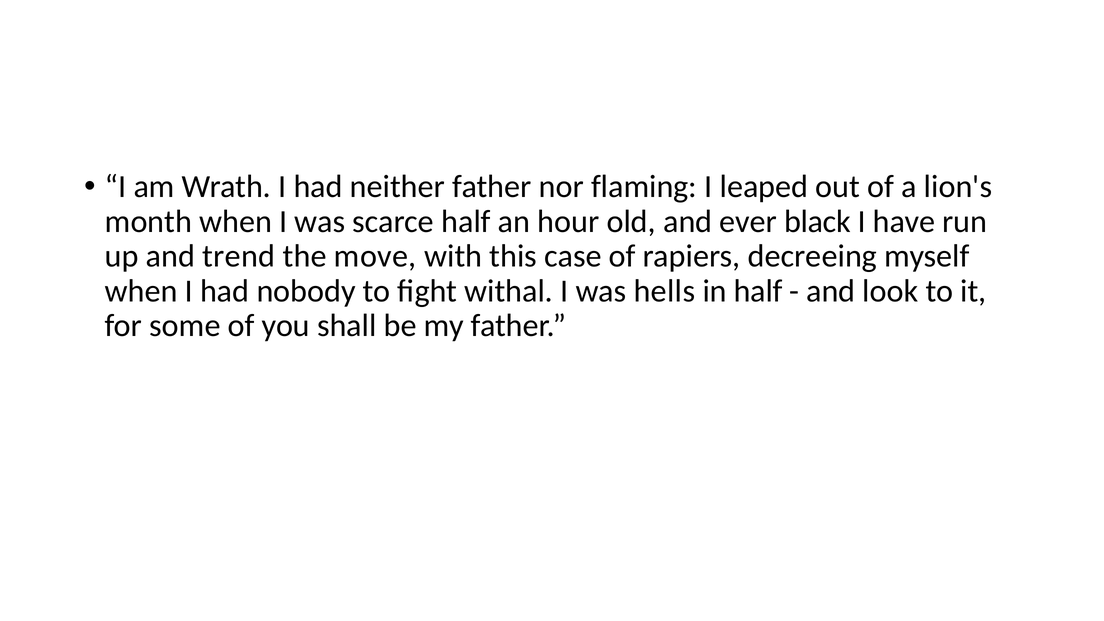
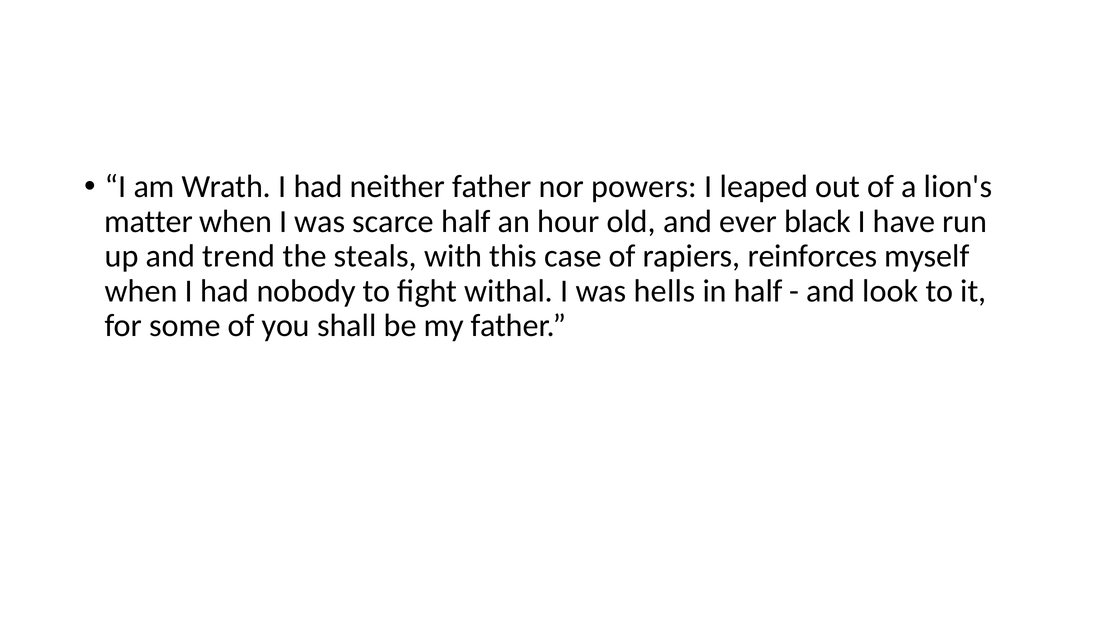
flaming: flaming -> powers (644, 187)
month: month -> matter (149, 221)
move: move -> steals (375, 256)
decreeing: decreeing -> reinforces (812, 256)
